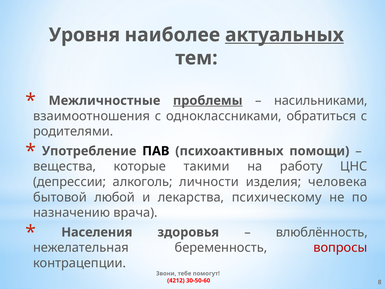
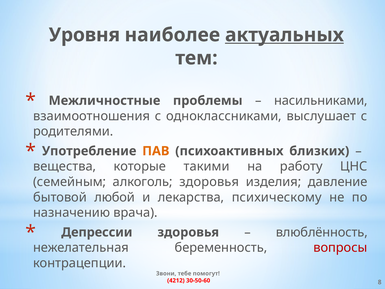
проблемы underline: present -> none (208, 101)
обратиться: обратиться -> выслушает (321, 116)
ПАВ colour: black -> orange (156, 151)
помощи: помощи -> близких (319, 151)
депрессии: депрессии -> семейным (70, 182)
алкоголь личности: личности -> здоровья (209, 182)
человека: человека -> давление (338, 182)
Населения: Населения -> Депрессии (97, 232)
